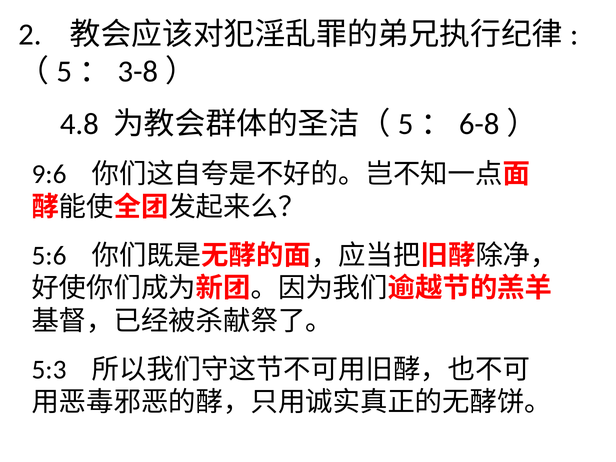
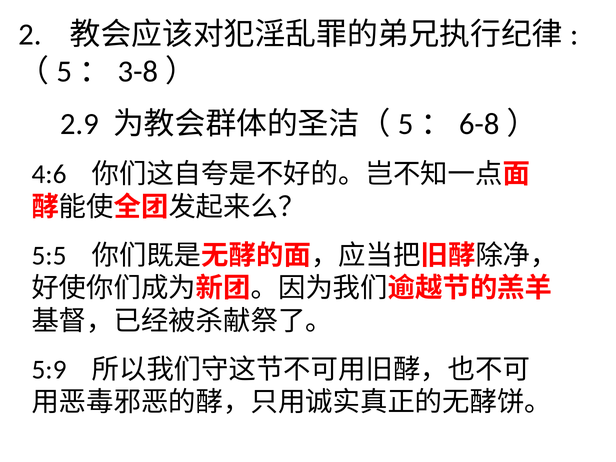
4.8: 4.8 -> 2.9 (79, 124)
9:6: 9:6 -> 4:6 (49, 174)
5:6: 5:6 -> 5:5 (49, 255)
5:3: 5:3 -> 5:9 (49, 369)
